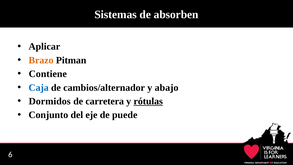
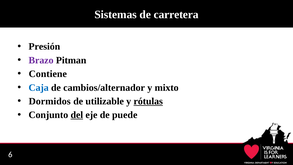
absorben: absorben -> carretera (176, 15)
Aplicar: Aplicar -> Presión (44, 46)
Brazo colour: orange -> purple (41, 60)
abajo: abajo -> mixto (167, 87)
carretera: carretera -> utilizable (105, 101)
del underline: none -> present (77, 115)
